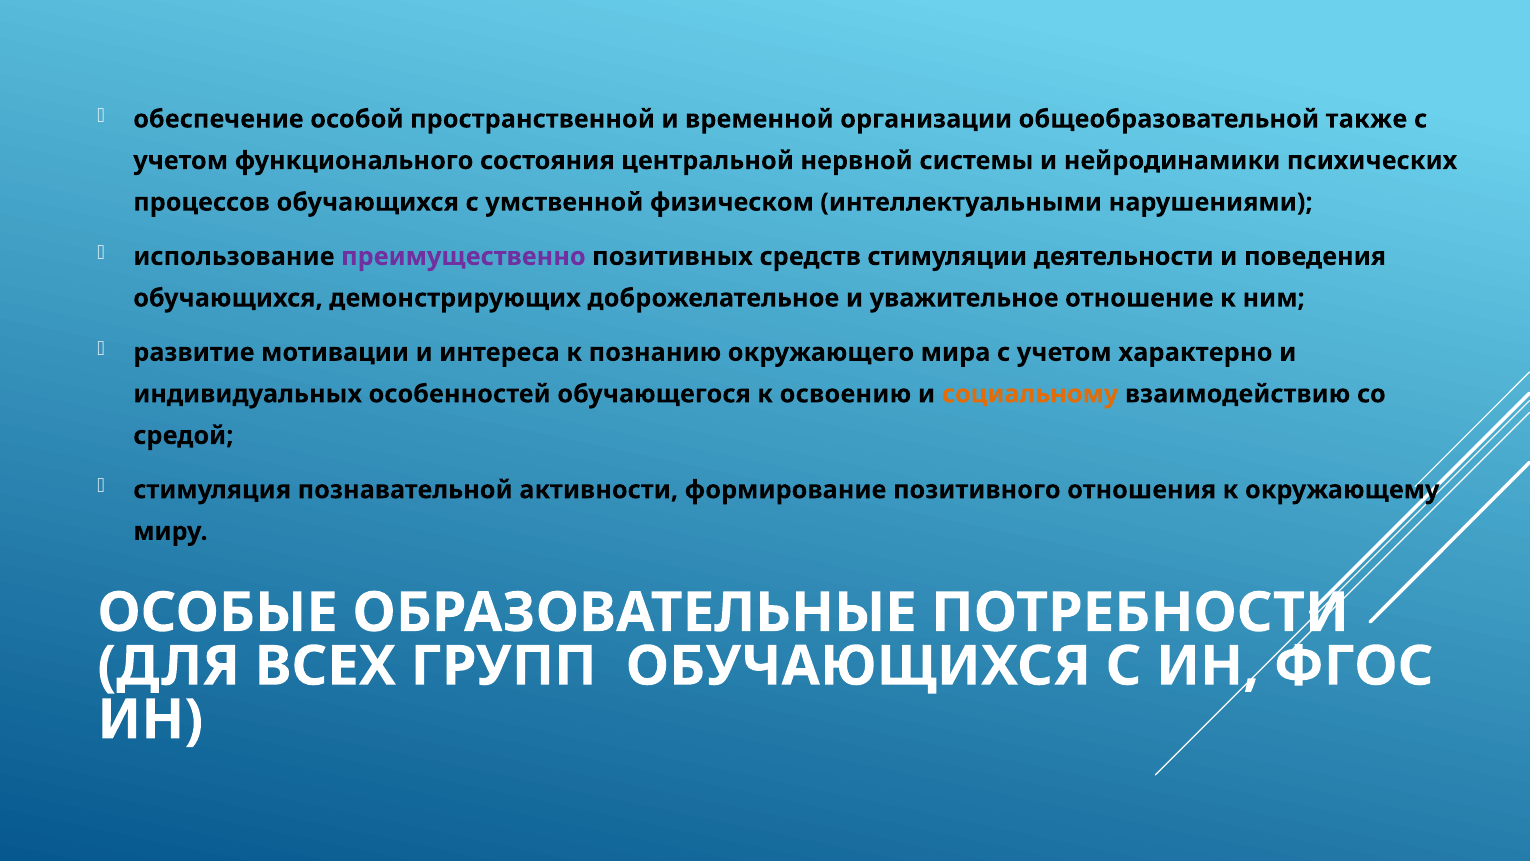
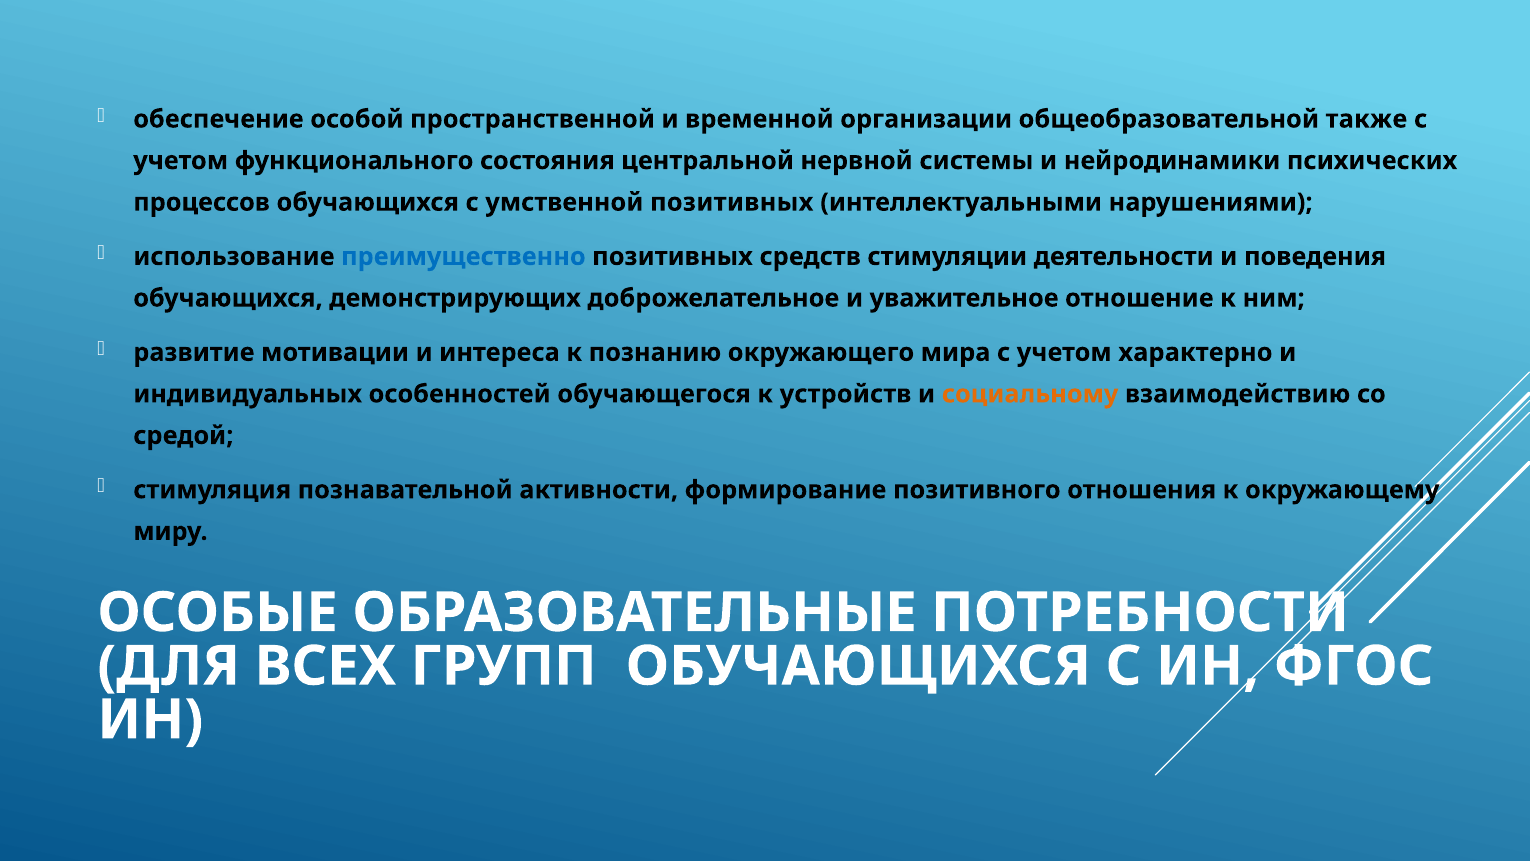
умственной физическом: физическом -> позитивных (732, 202)
преимущественно colour: purple -> blue (463, 256)
освоению: освоению -> устройств (846, 394)
